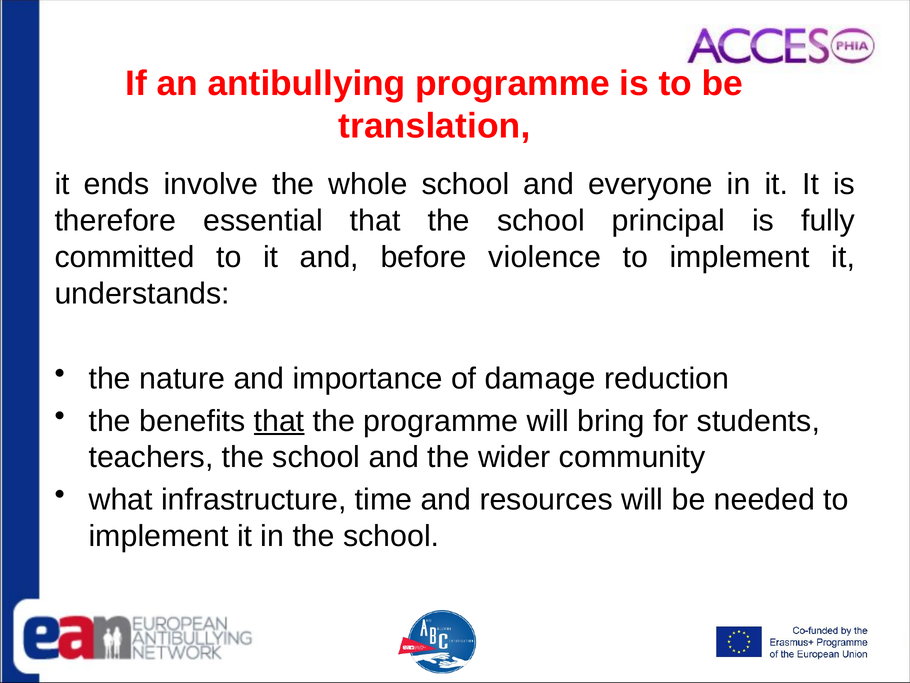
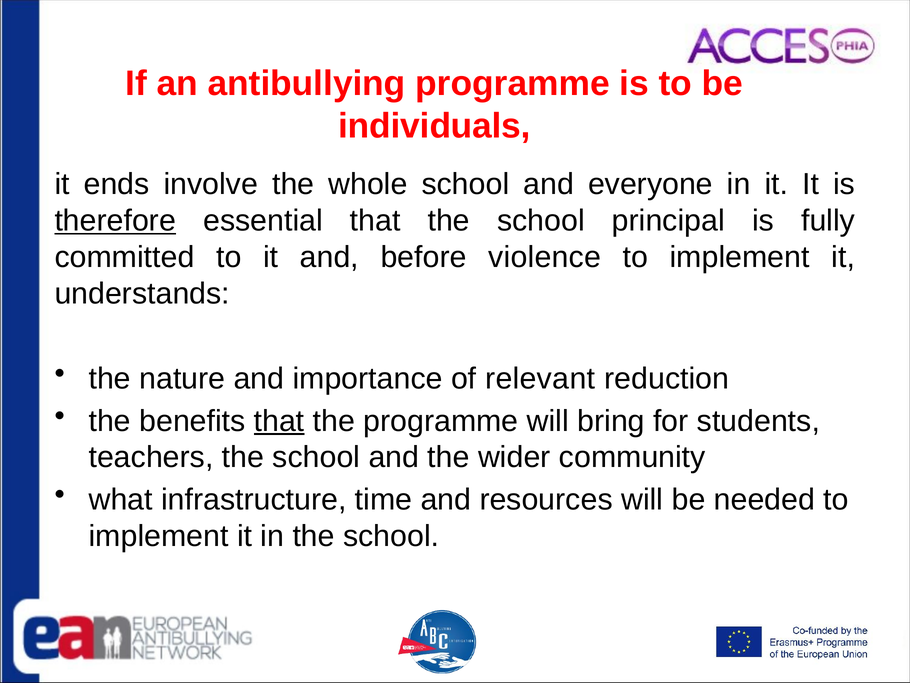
translation: translation -> individuals (435, 126)
therefore underline: none -> present (115, 221)
damage: damage -> relevant (540, 378)
